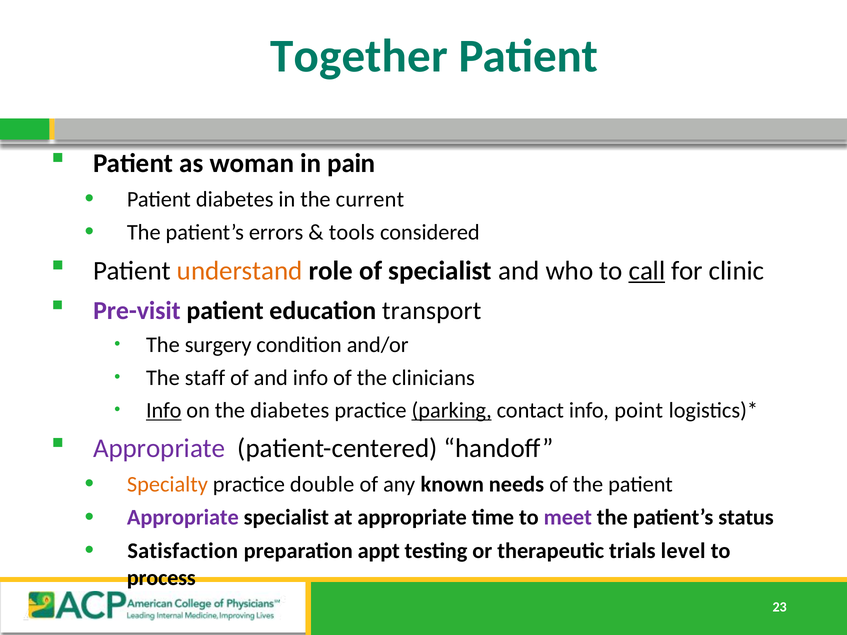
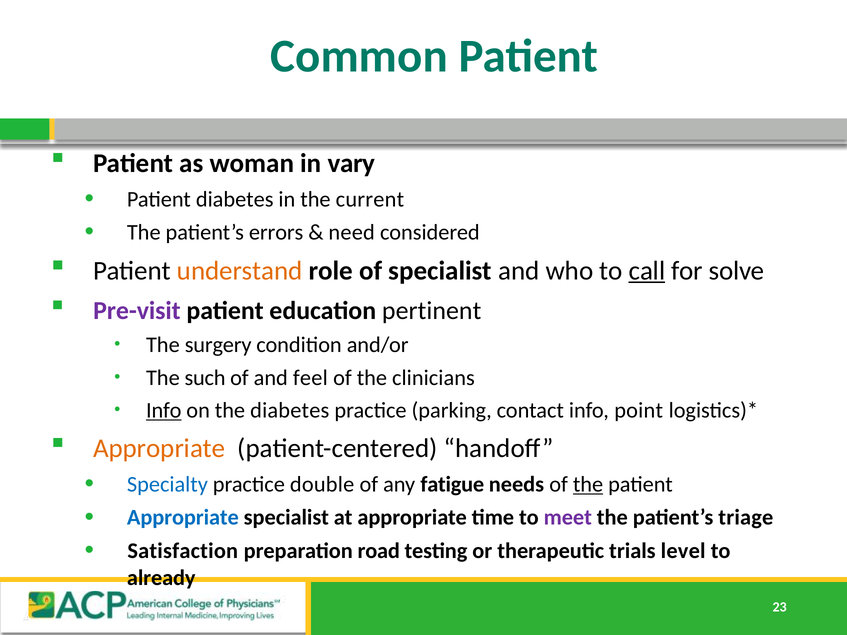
Together: Together -> Common (359, 56)
pain: pain -> vary (351, 164)
tools: tools -> need (352, 233)
clinic: clinic -> solve (737, 271)
transport: transport -> pertinent (432, 311)
staff: staff -> such (205, 378)
and info: info -> feel (310, 378)
parking underline: present -> none (452, 411)
Appropriate colour: purple -> orange (159, 449)
Specialty colour: orange -> blue (167, 485)
known: known -> fatigue (452, 485)
the underline: none -> present (588, 485)
Appropriate colour: purple -> blue (183, 518)
status: status -> triage (746, 518)
appt: appt -> road (379, 551)
process: process -> already (161, 578)
